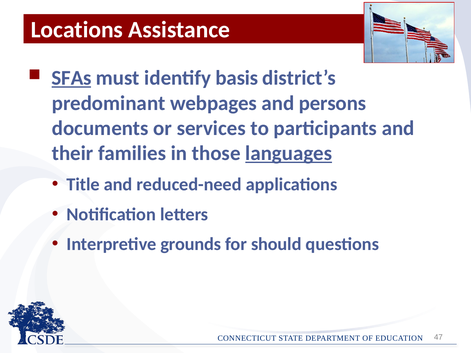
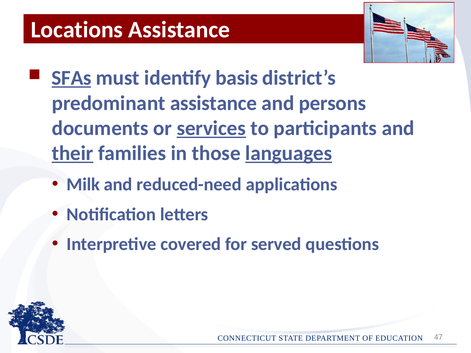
predominant webpages: webpages -> assistance (214, 103)
services underline: none -> present (211, 128)
their underline: none -> present (73, 153)
Title: Title -> Milk (83, 185)
grounds: grounds -> covered (191, 244)
should: should -> served (276, 244)
